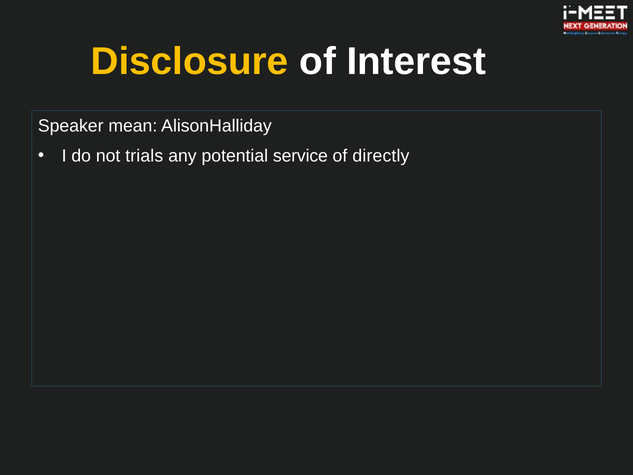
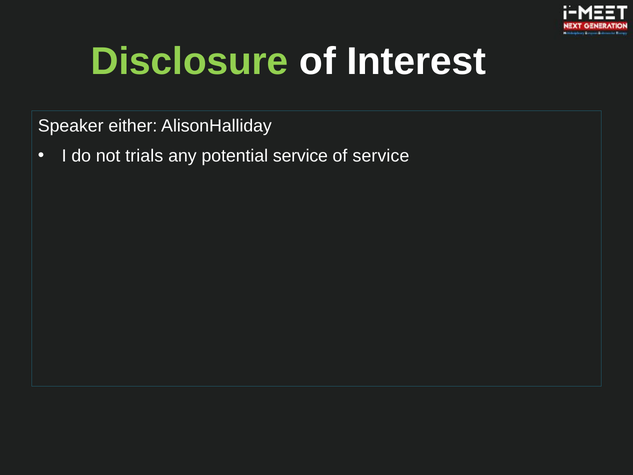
Disclosure colour: yellow -> light green (190, 61)
mean: mean -> either (133, 126)
of directly: directly -> service (381, 156)
